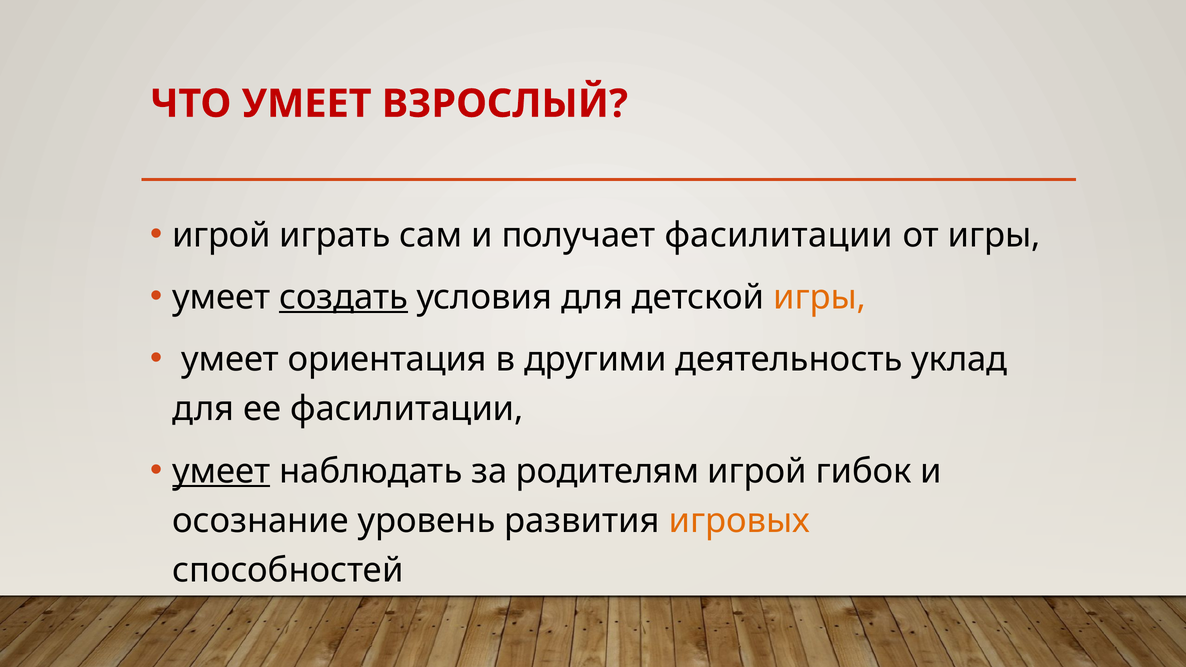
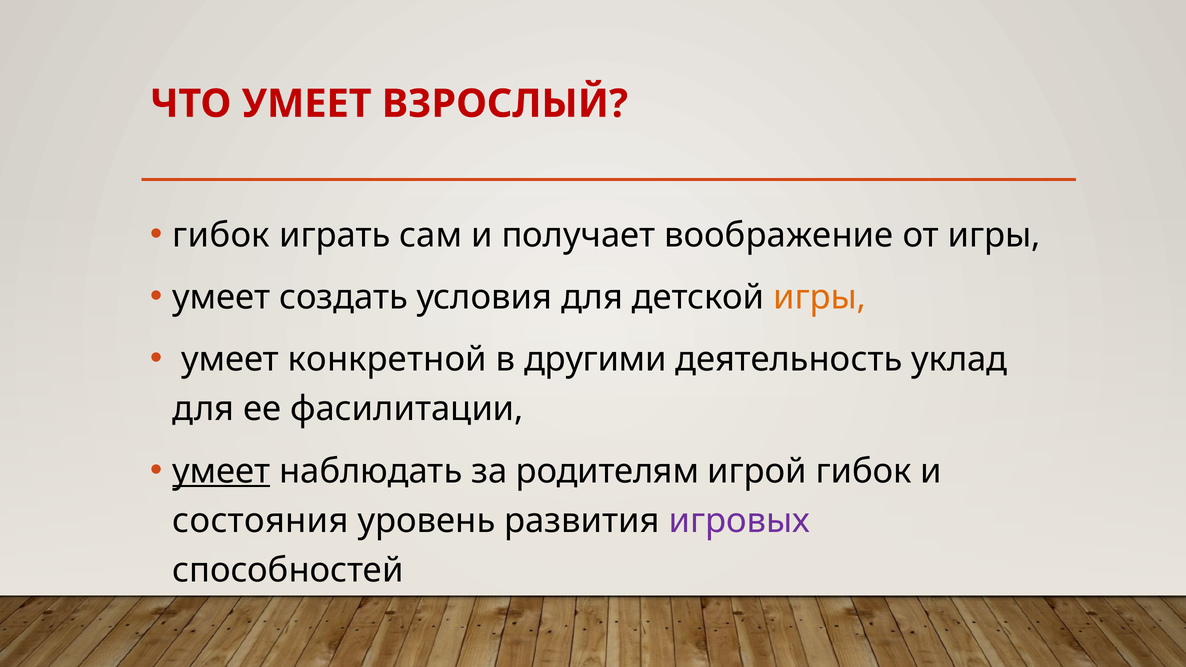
игрой: игрой -> гибок (221, 235)
получает фасилитации: фасилитации -> воображение (779, 235)
создать underline: present -> none (344, 297)
ориентация: ориентация -> конкретной (387, 359)
осознание: осознание -> состояния (260, 521)
игровых colour: orange -> purple (739, 521)
